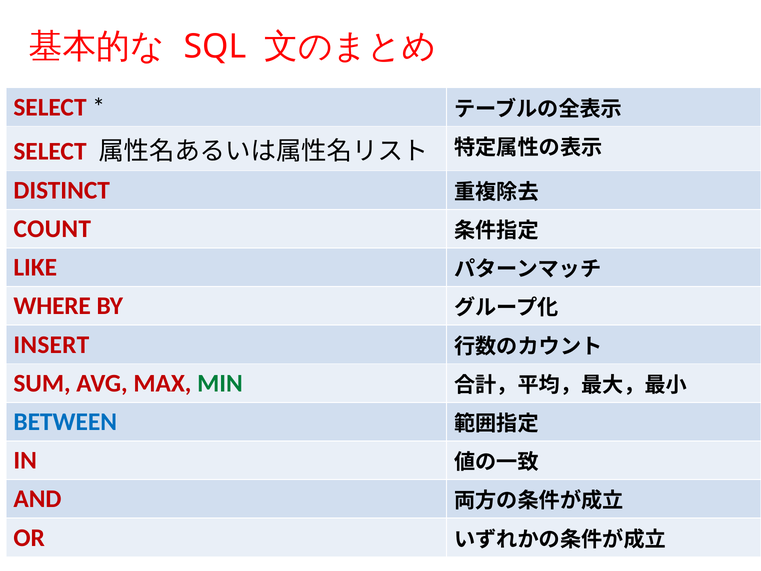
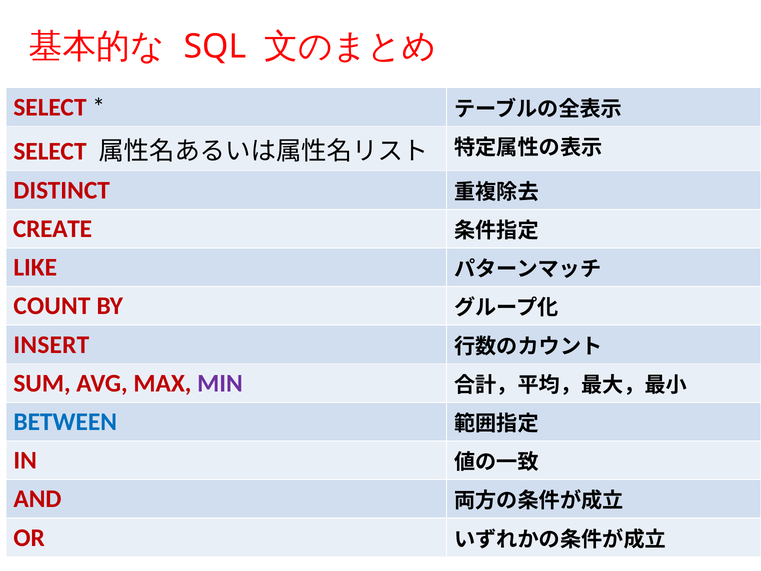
COUNT: COUNT -> CREATE (53, 229)
WHERE: WHERE -> COUNT (52, 306)
MIN colour: green -> purple (220, 383)
